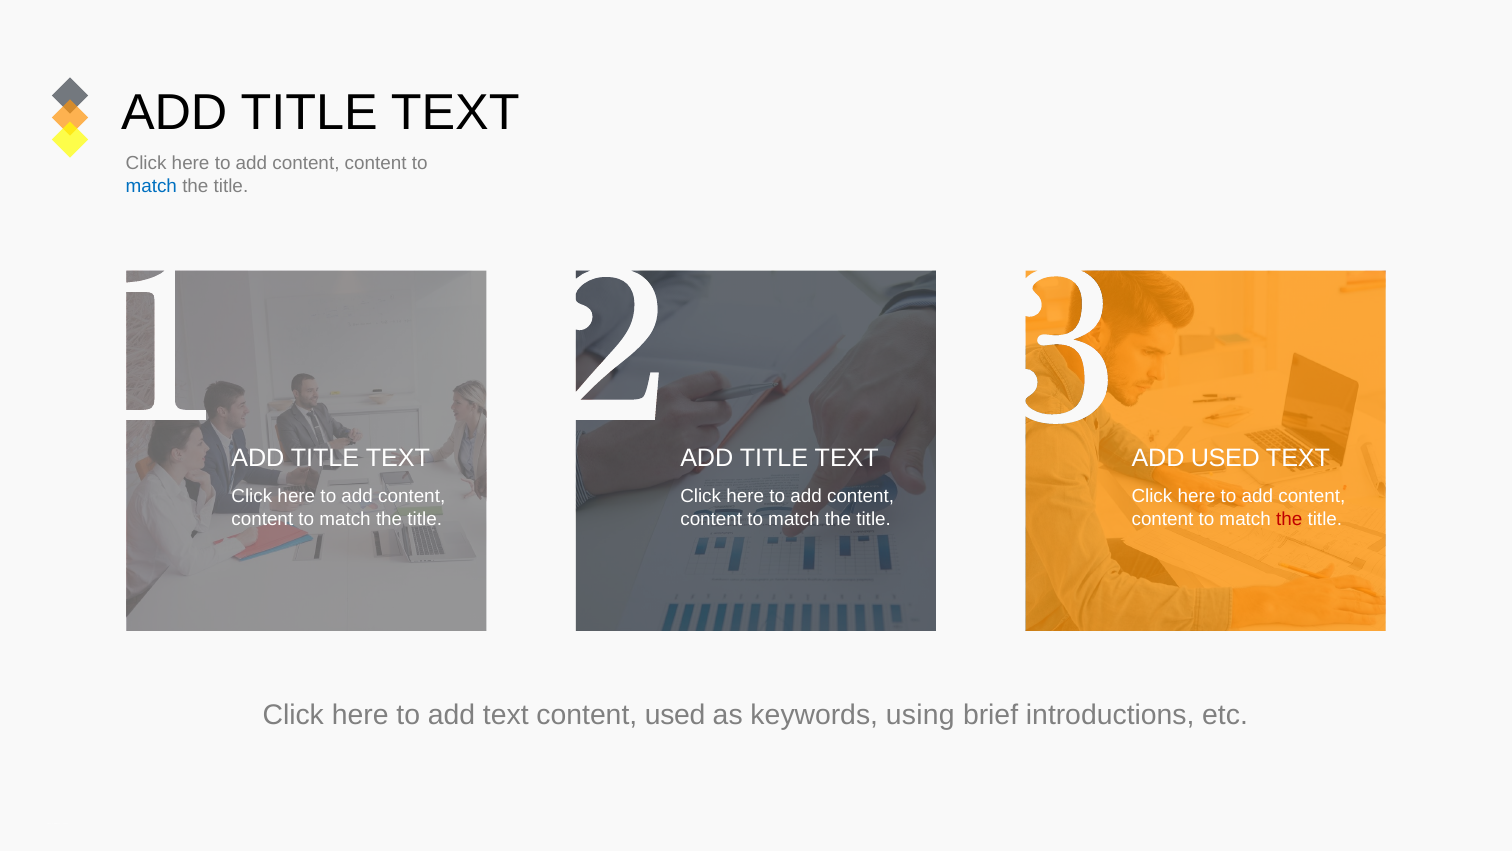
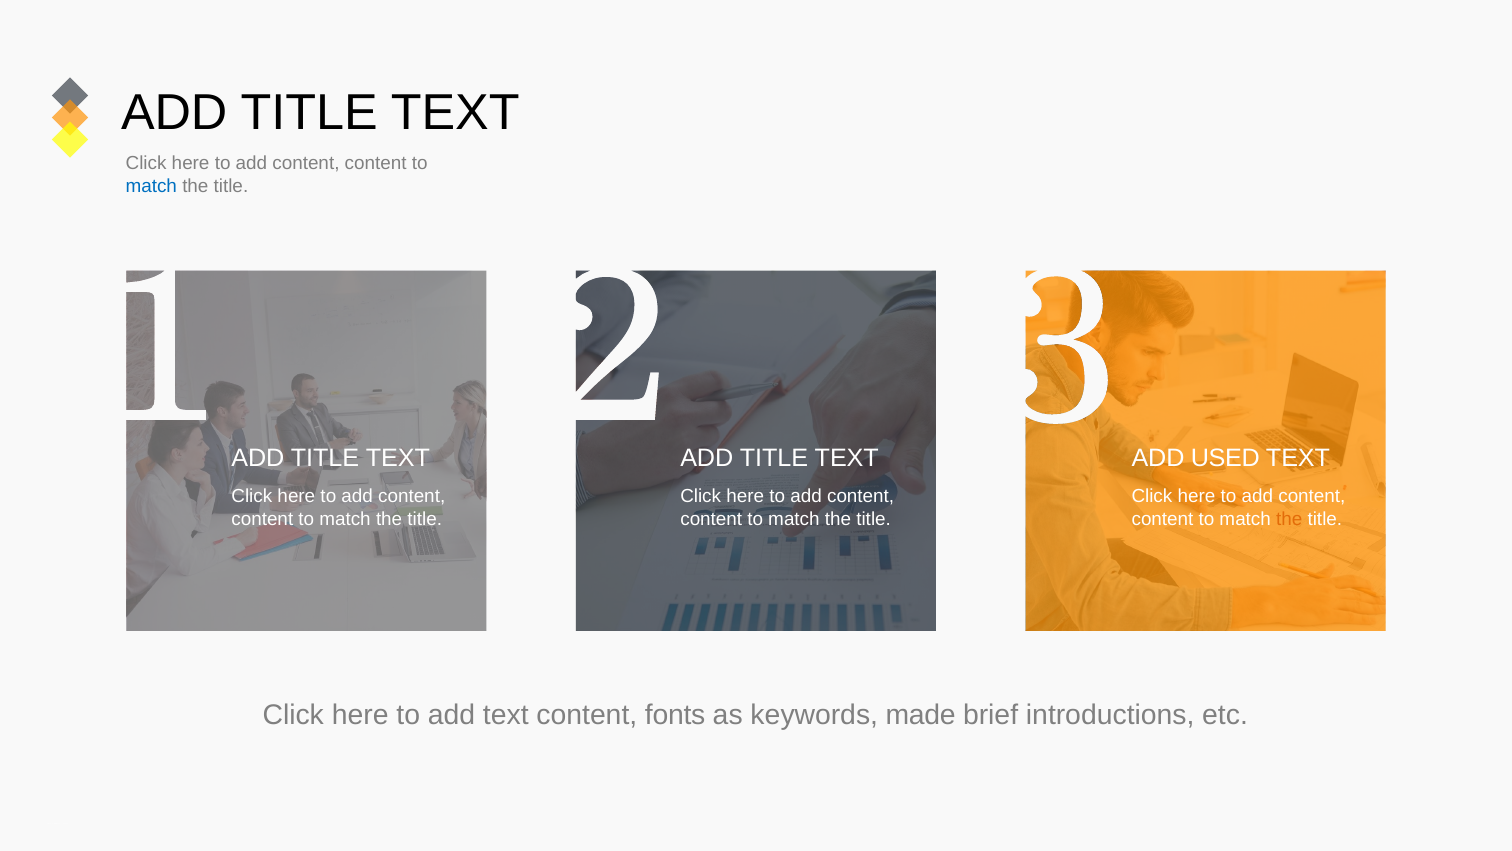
the colour: red -> orange (1289, 519)
content used: used -> fonts (675, 715)
using: using -> made (921, 715)
